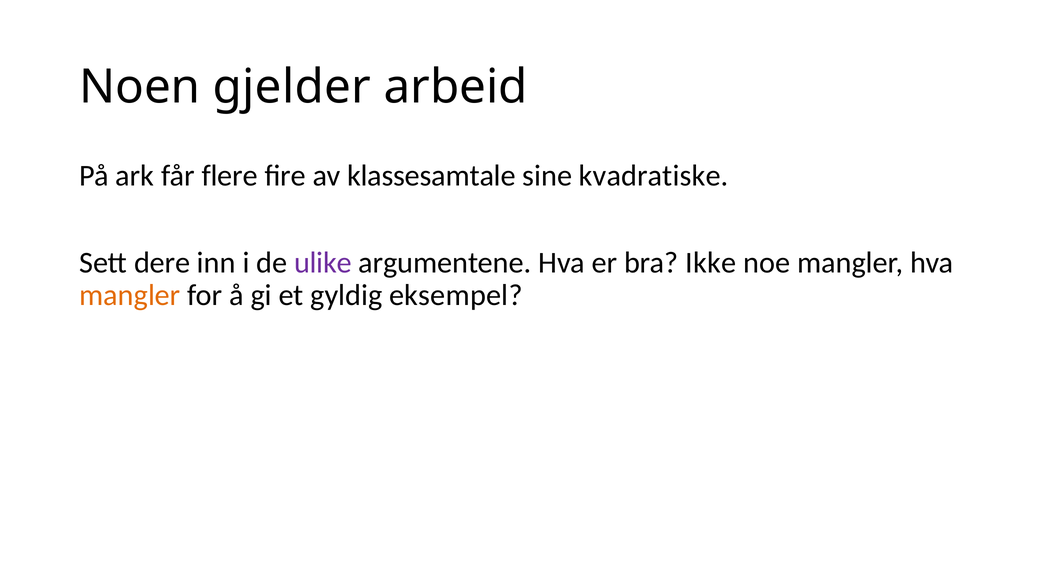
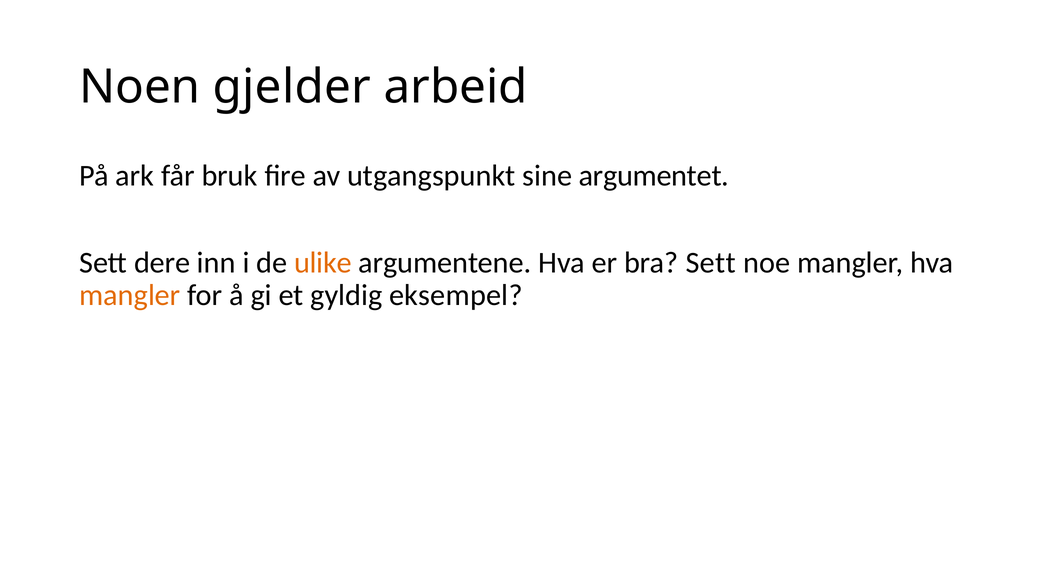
flere: flere -> bruk (230, 176)
klassesamtale: klassesamtale -> utgangspunkt (431, 176)
kvadratiske: kvadratiske -> argumentet (654, 176)
ulike colour: purple -> orange (323, 263)
bra Ikke: Ikke -> Sett (711, 263)
